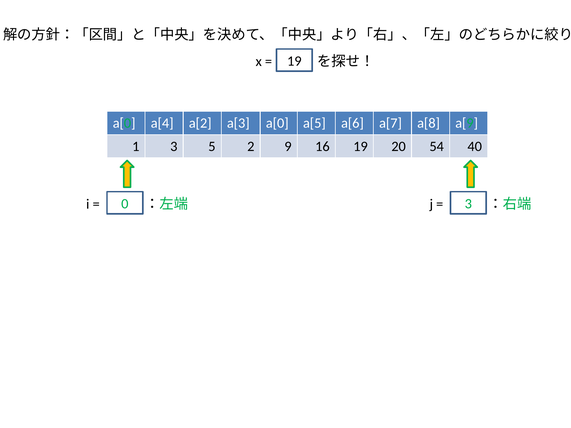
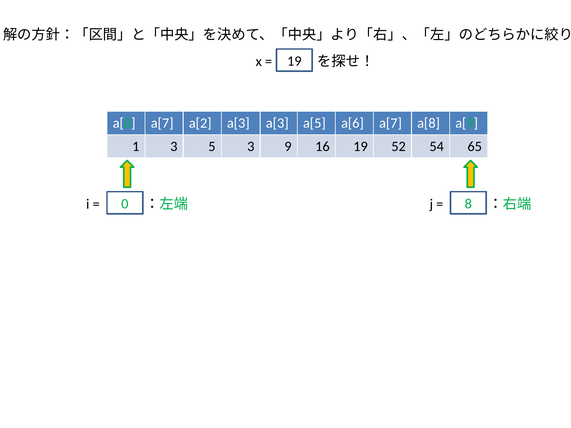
a[0 a[4: a[4 -> a[7 (162, 123)
a[3 a[0: a[0 -> a[3 (277, 123)
5 2: 2 -> 3 (251, 146)
20: 20 -> 52 (399, 146)
40: 40 -> 65 (475, 146)
3: 3 -> 8 (468, 204)
